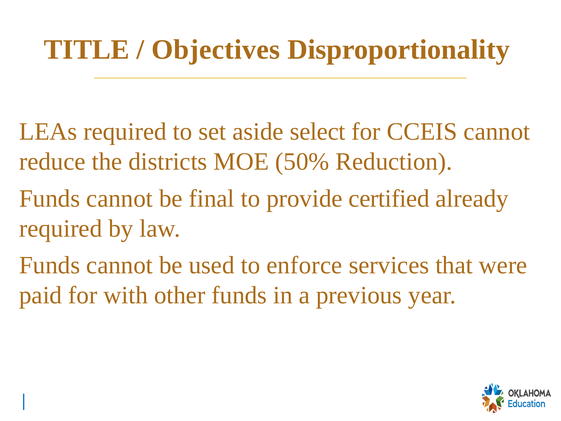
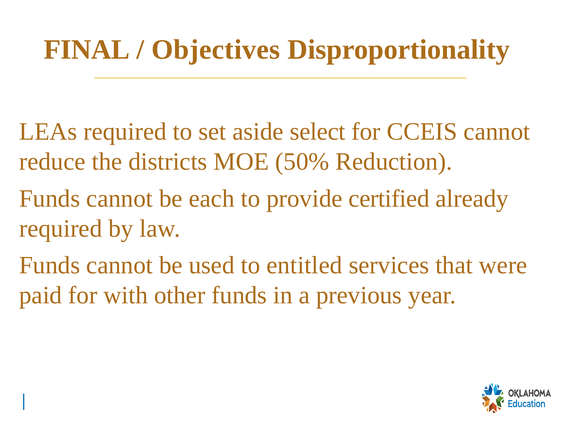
TITLE: TITLE -> FINAL (87, 50)
final: final -> each (212, 198)
enforce: enforce -> entitled (304, 265)
